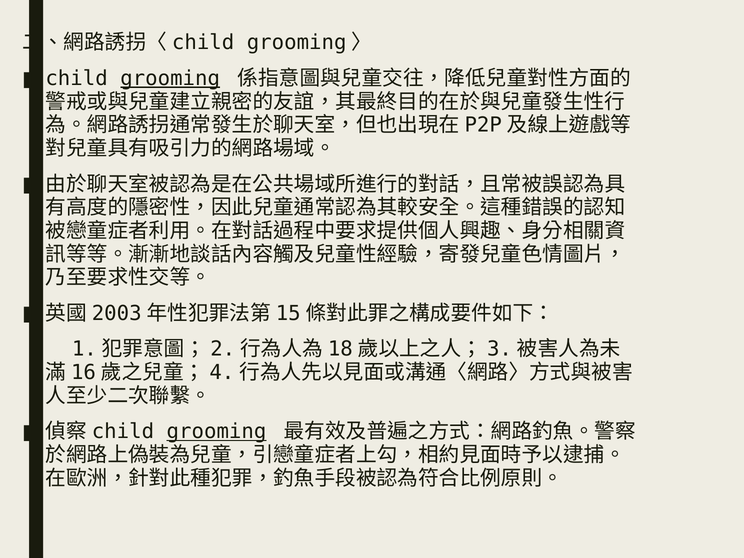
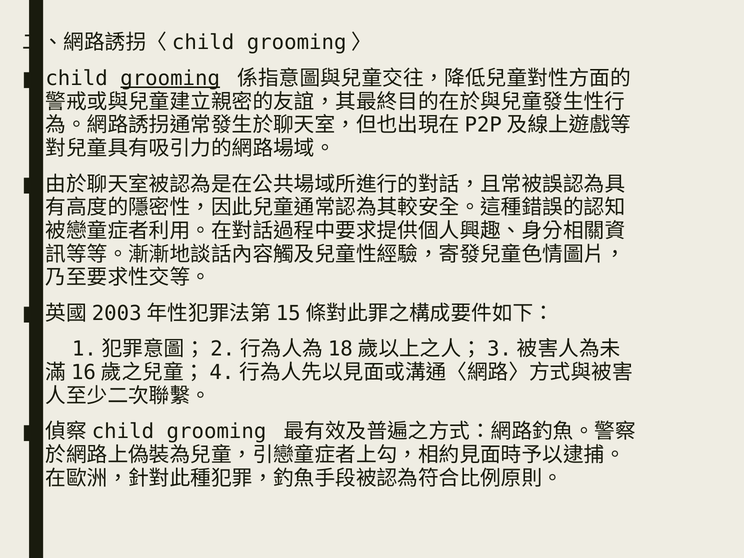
grooming underline: present -> none (216, 432)
